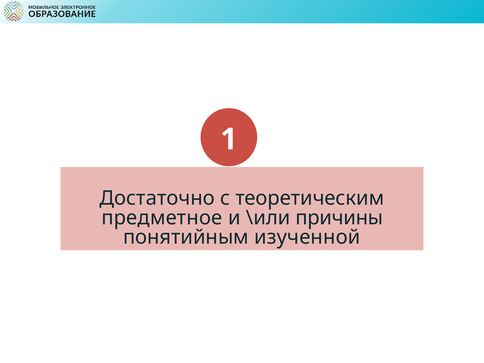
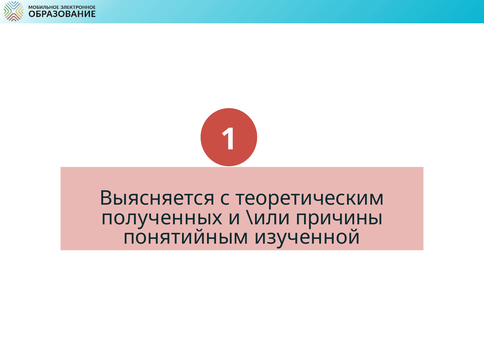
Достаточно: Достаточно -> Выясняется (157, 198)
предметное: предметное -> полученных (162, 218)
